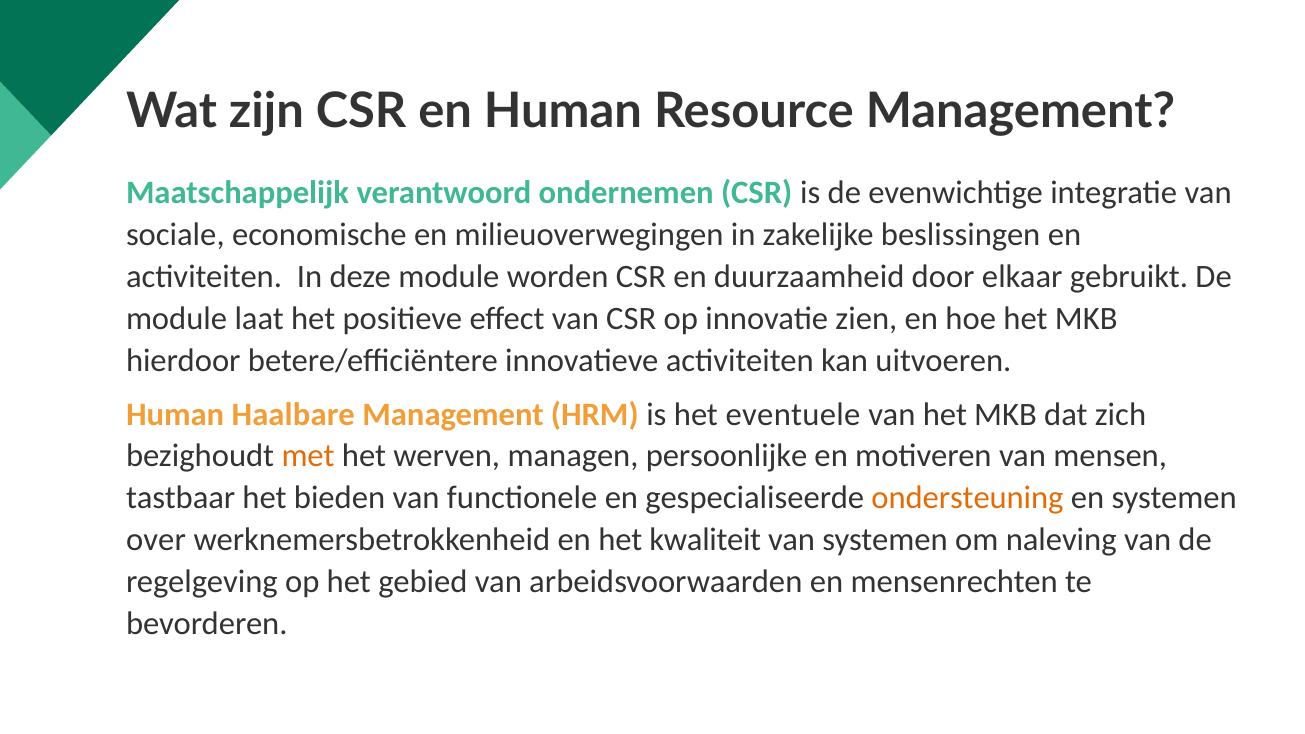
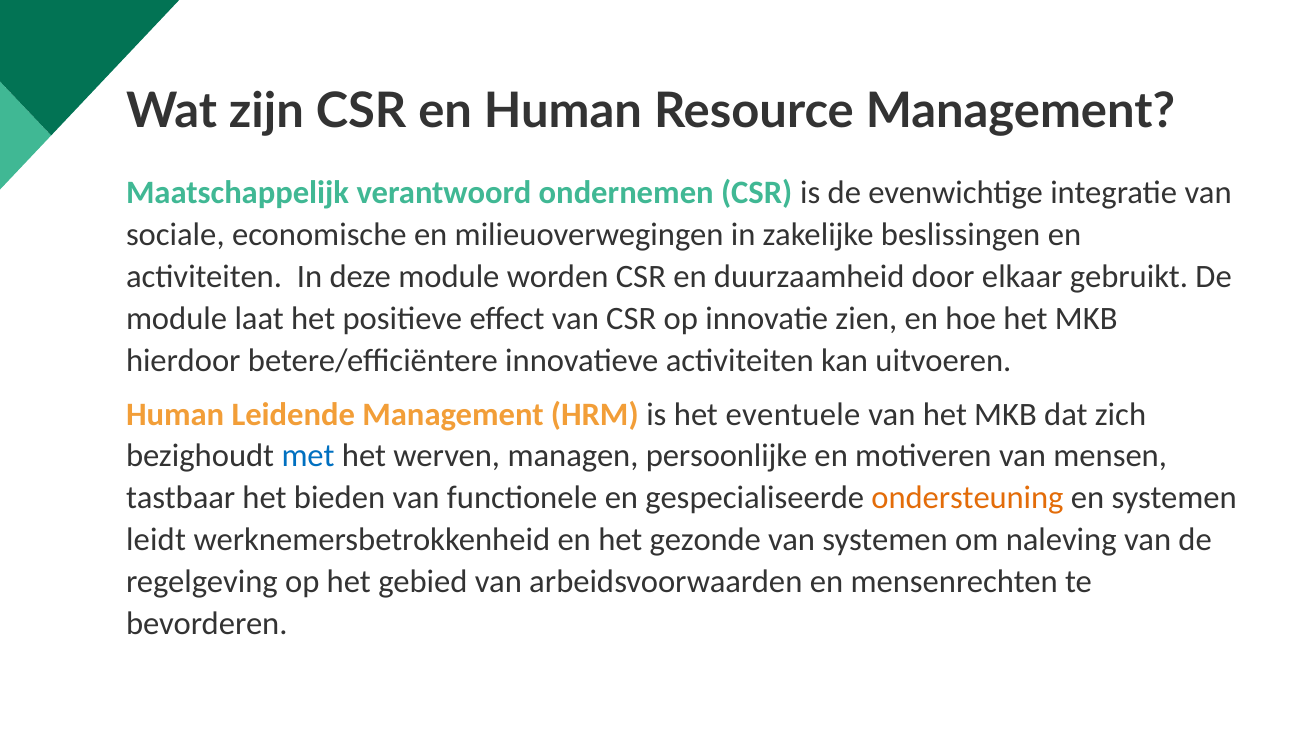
Haalbare: Haalbare -> Leidende (293, 414)
met colour: orange -> blue (308, 456)
over: over -> leidt (156, 540)
kwaliteit: kwaliteit -> gezonde (705, 540)
